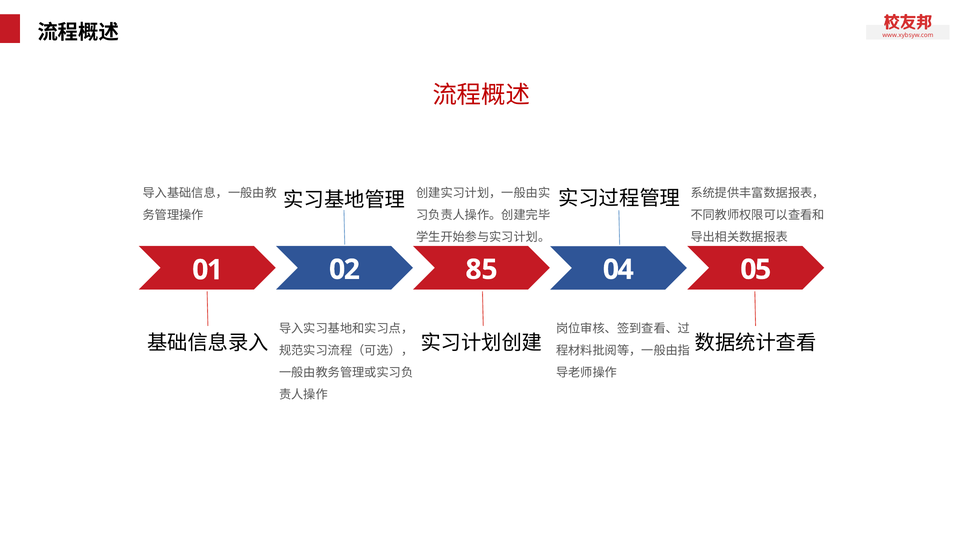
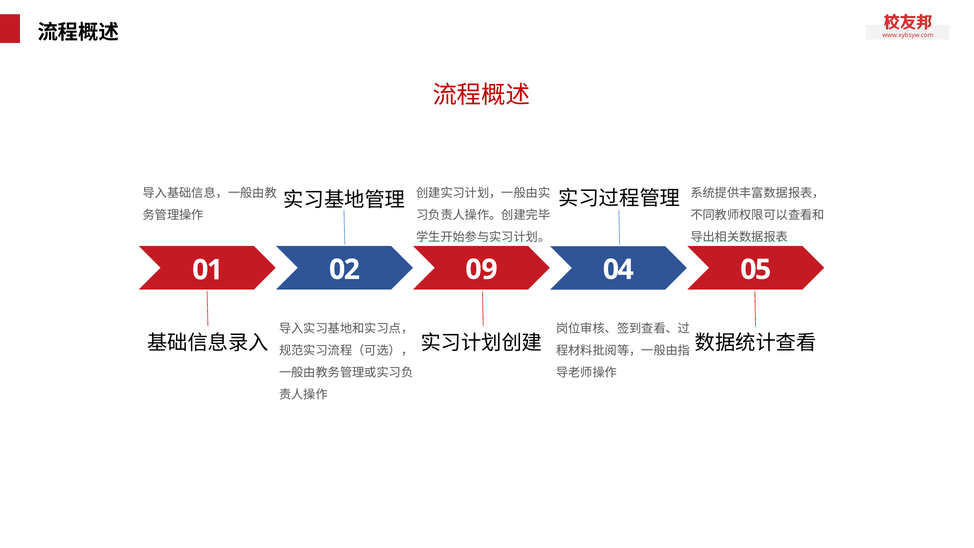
85: 85 -> 09 (482, 270)
